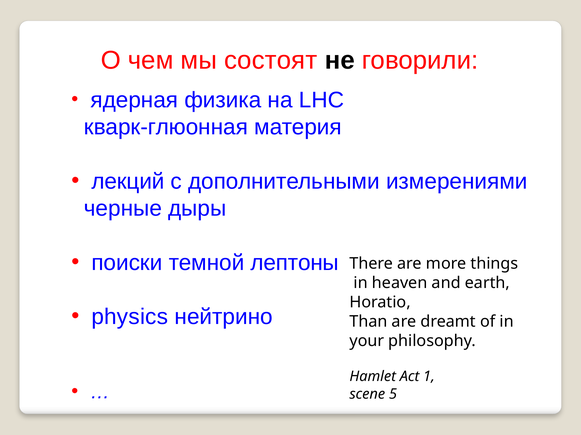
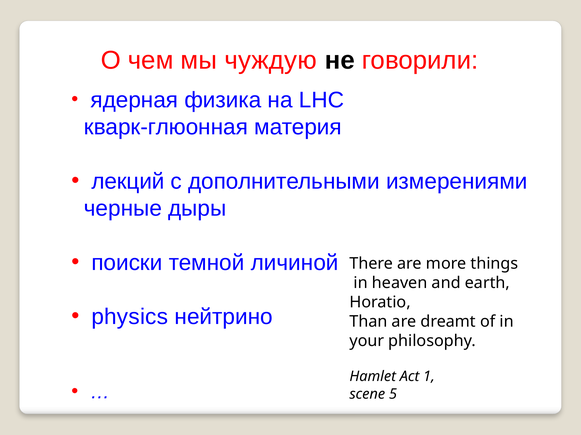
состоят: состоят -> чуждую (271, 60)
лептоны: лептоны -> личиной (295, 263)
